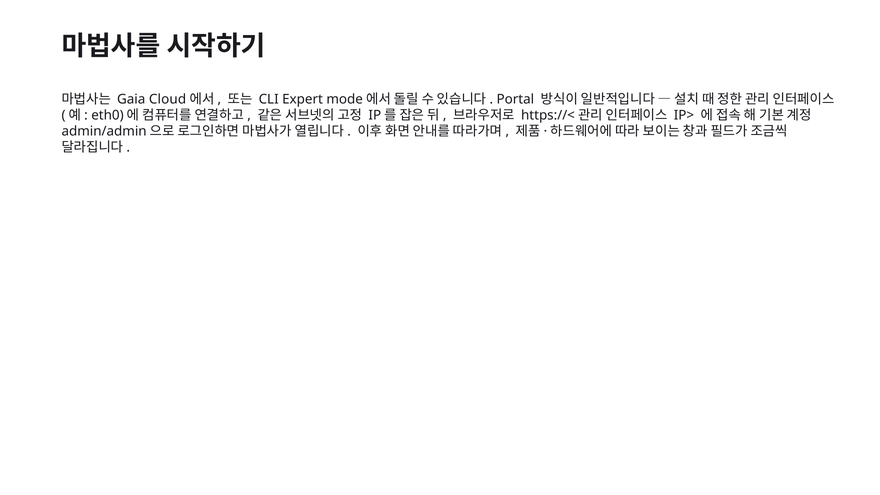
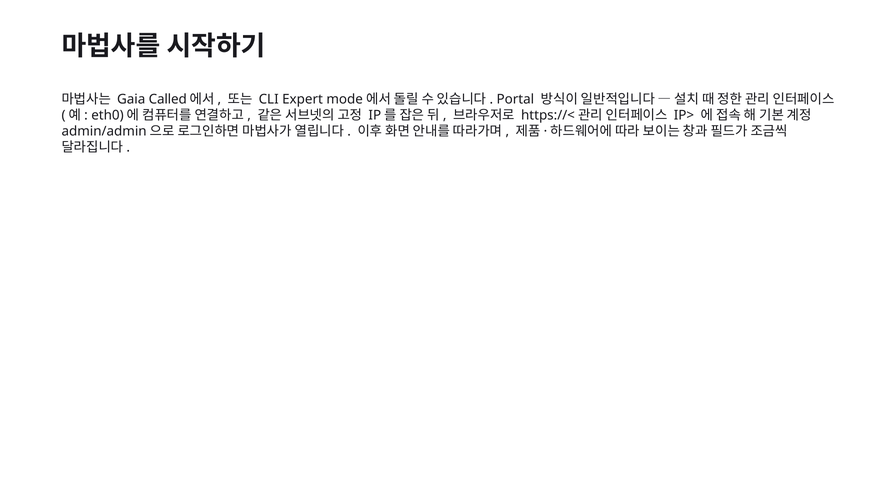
Cloud: Cloud -> Called (168, 99)
